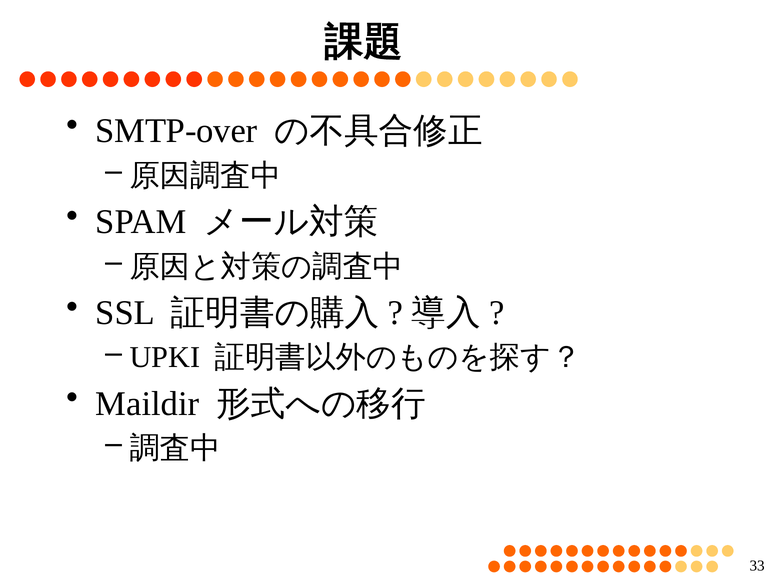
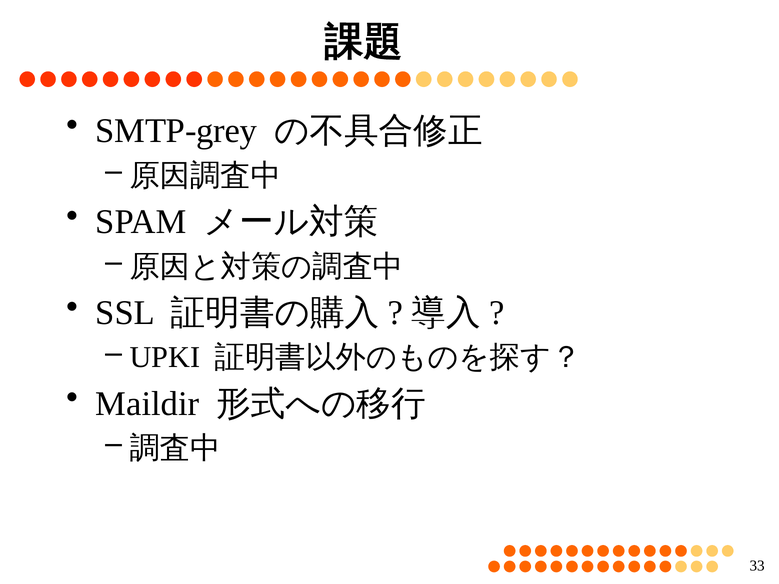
SMTP-over: SMTP-over -> SMTP-grey (176, 131)
